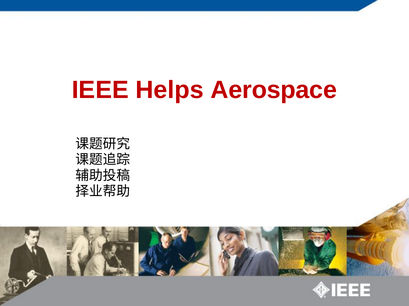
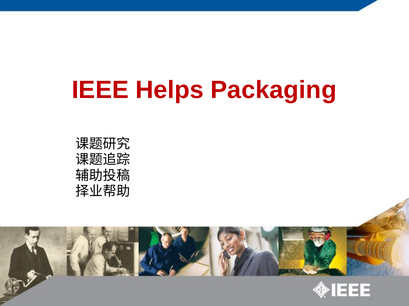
Aerospace: Aerospace -> Packaging (274, 90)
